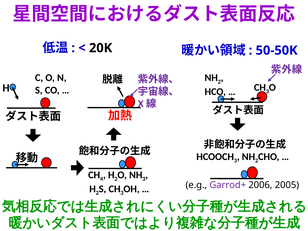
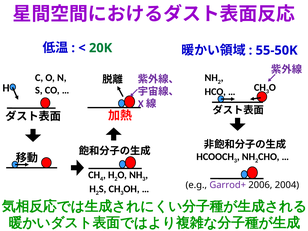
20K colour: black -> green (101, 48)
50-50K: 50-50K -> 55-50K (277, 50)
2005: 2005 -> 2004 (287, 185)
